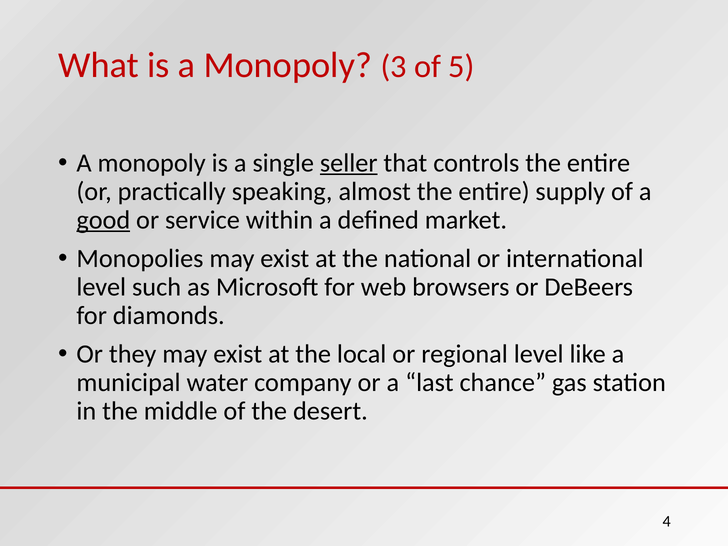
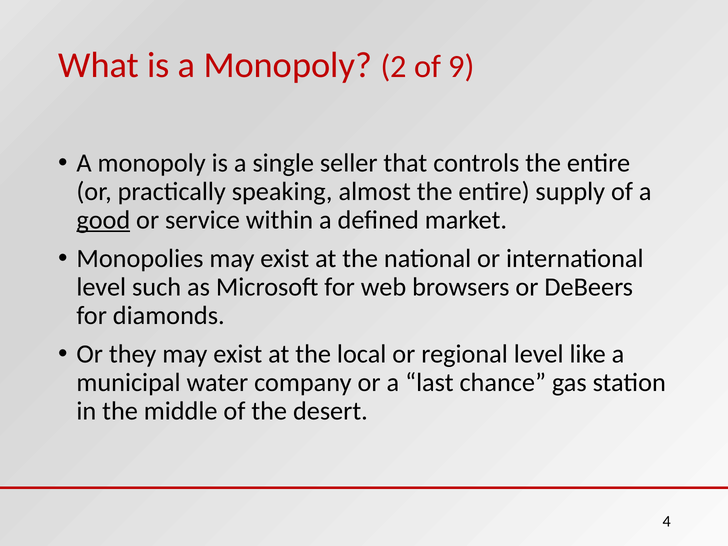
3: 3 -> 2 (394, 67)
5: 5 -> 9 (461, 67)
seller underline: present -> none (349, 163)
